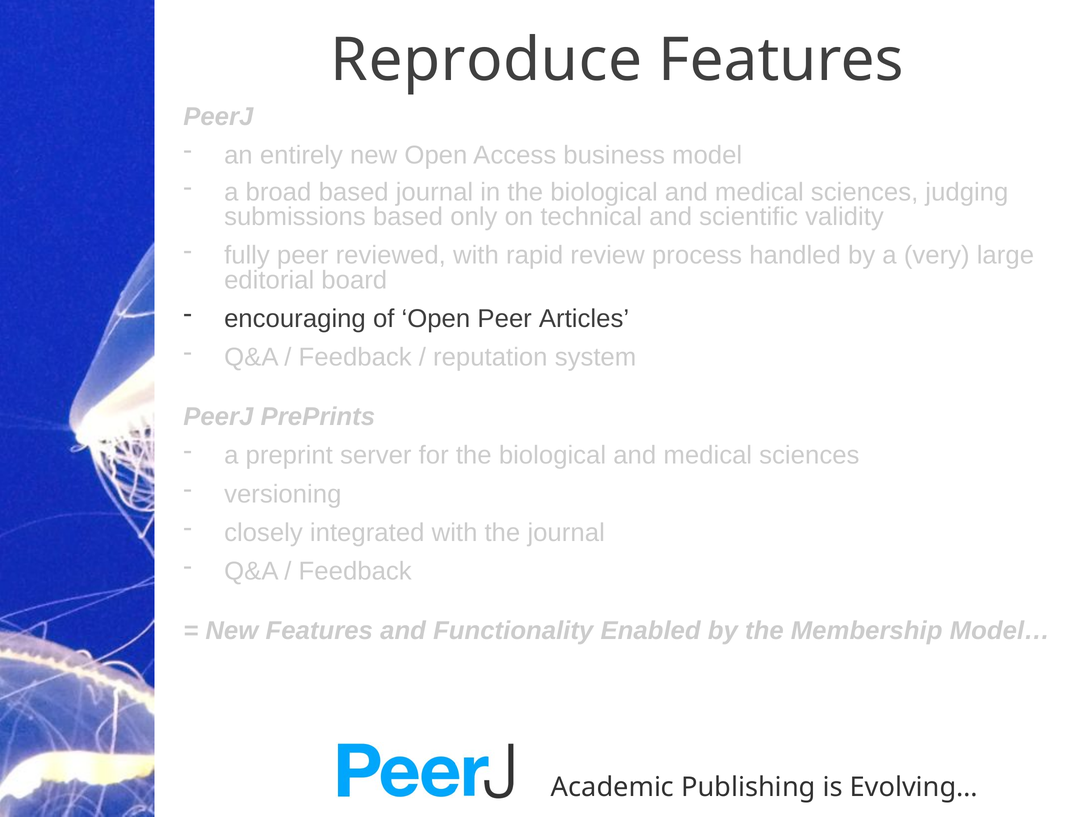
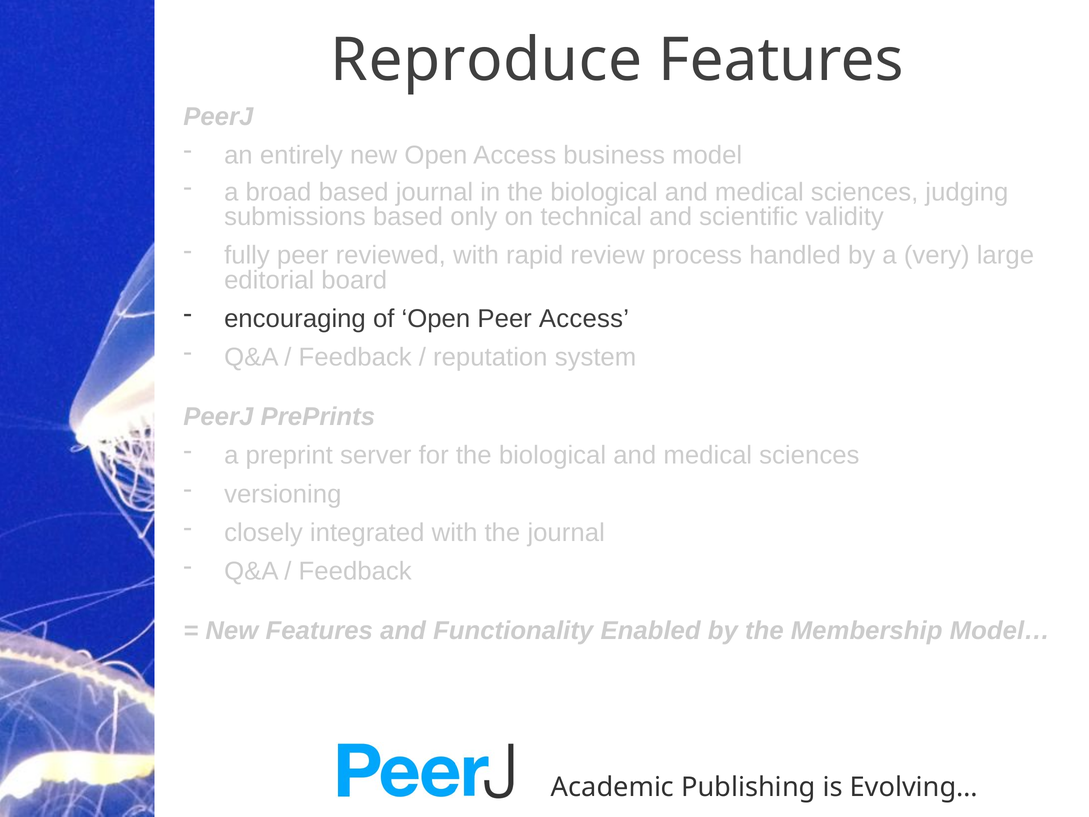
Peer Articles: Articles -> Access (584, 319)
